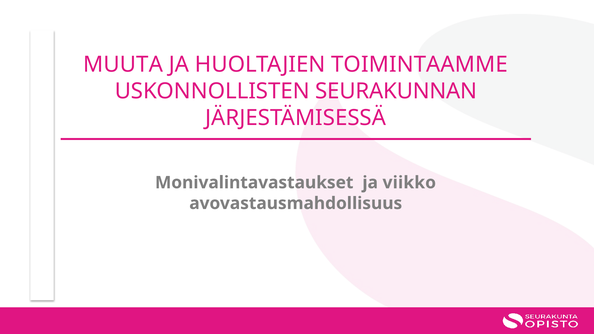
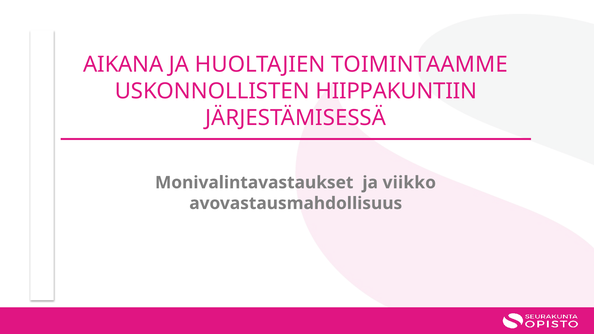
MUUTA: MUUTA -> AIKANA (123, 64)
SEURAKUNNAN: SEURAKUNNAN -> HIIPPAKUNTIIN (396, 91)
